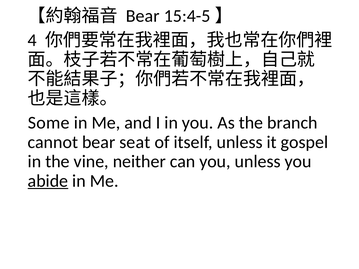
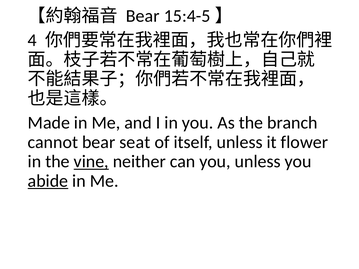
Some: Some -> Made (49, 123)
gospel: gospel -> flower (304, 142)
vine underline: none -> present (91, 162)
